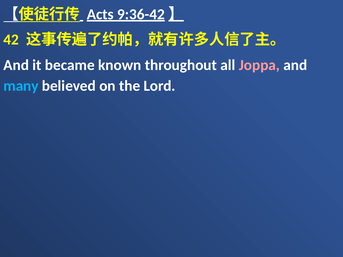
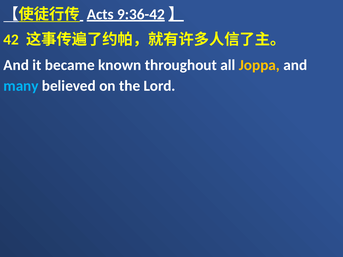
Joppa colour: pink -> yellow (259, 65)
